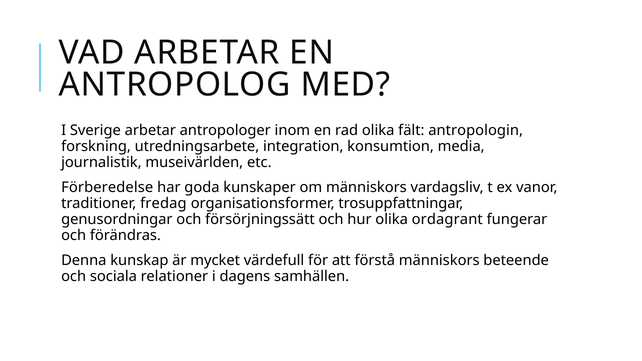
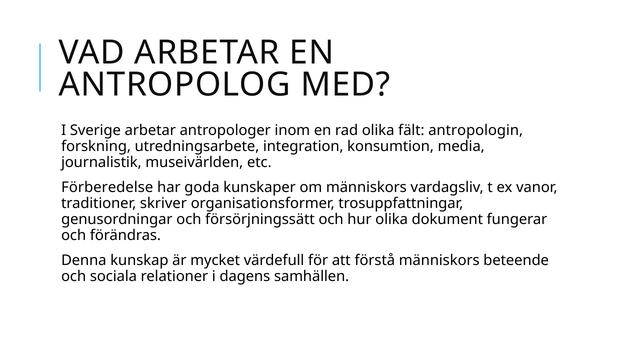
fredag: fredag -> skriver (163, 204)
ordagrant: ordagrant -> dokument (447, 219)
